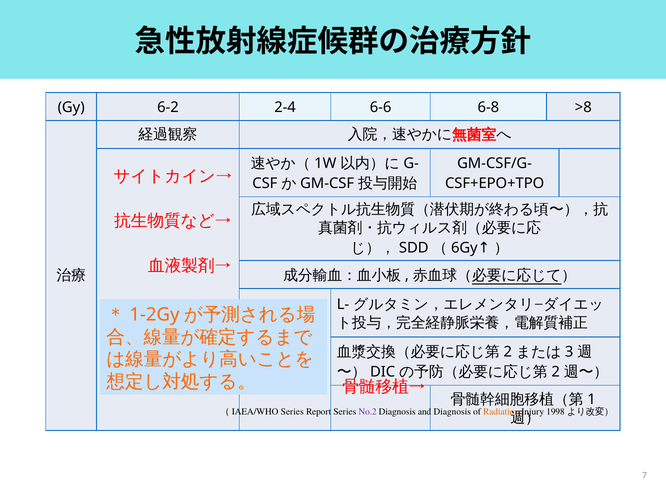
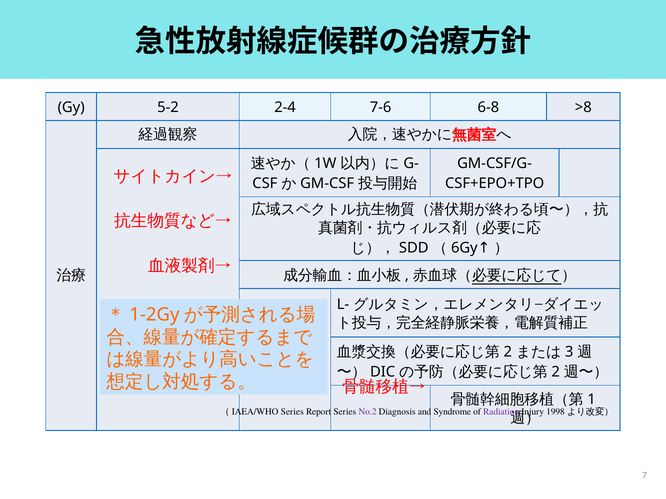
6-2: 6-2 -> 5-2 (168, 107)
6-6: 6-6 -> 7-6 (381, 107)
and Diagnosis: Diagnosis -> Syndrome (452, 412)
Radiation colour: orange -> purple (501, 412)
